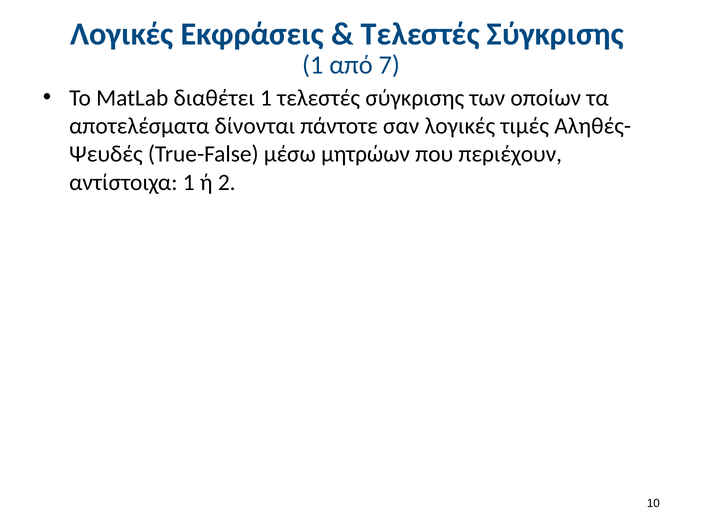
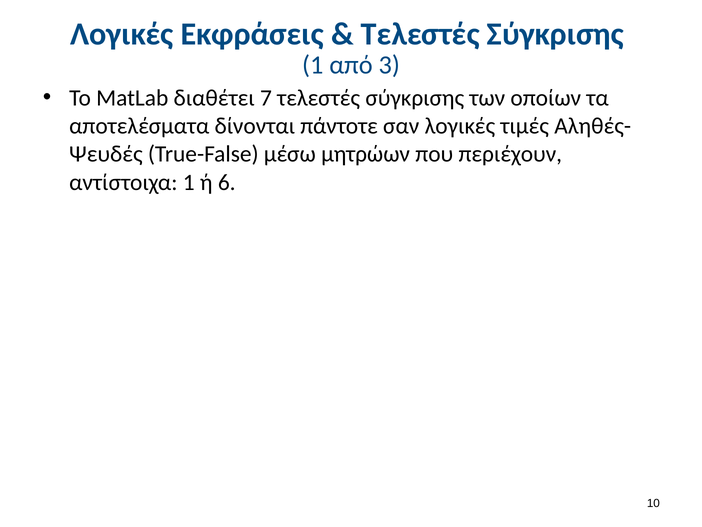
7: 7 -> 3 (389, 65)
διαθέτει 1: 1 -> 7 (266, 98)
2: 2 -> 6 (227, 182)
